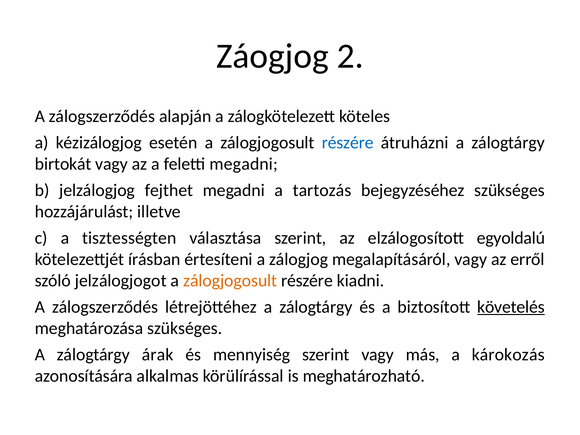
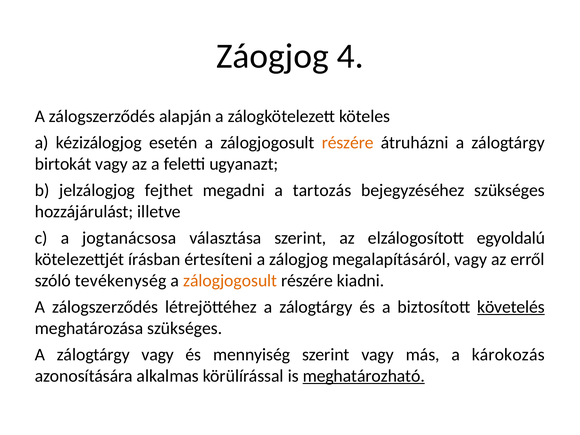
2: 2 -> 4 (350, 56)
részére colour: blue -> orange (348, 143)
feletti megadni: megadni -> ugyanazt (244, 164)
tisztességten: tisztességten -> jogtanácsosa (129, 238)
jelzálogjogot: jelzálogjogot -> tevékenység (121, 281)
zálogtárgy árak: árak -> vagy (158, 355)
meghatározható underline: none -> present (364, 376)
